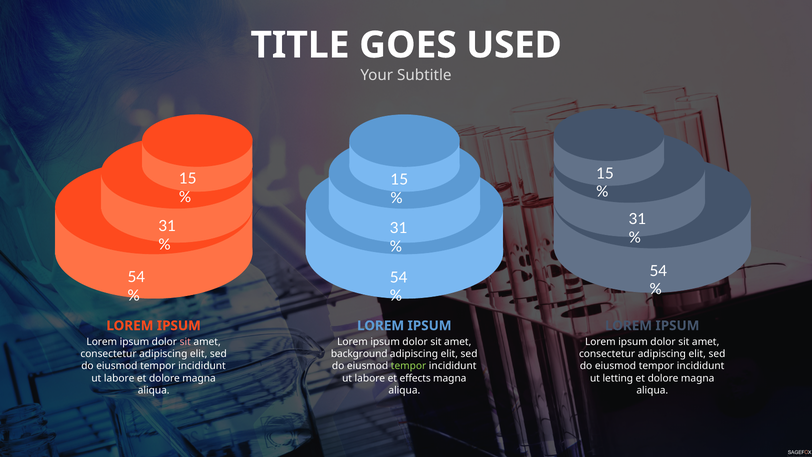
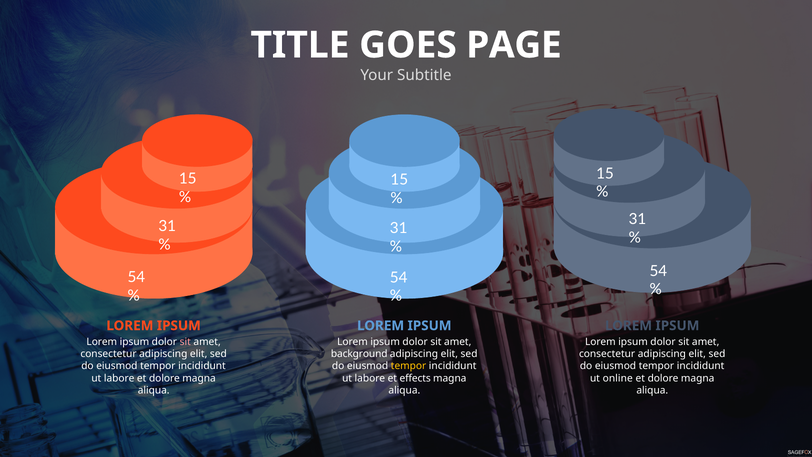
USED: USED -> PAGE (514, 45)
tempor colour: light green -> yellow (409, 366)
letting: letting -> online (618, 378)
